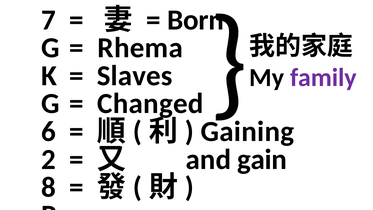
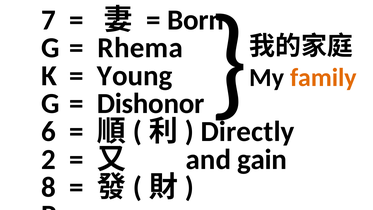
Slaves: Slaves -> Young (135, 76)
family colour: purple -> orange (323, 77)
Changed: Changed -> Dishonor (151, 104)
Gaining: Gaining -> Directly (247, 131)
